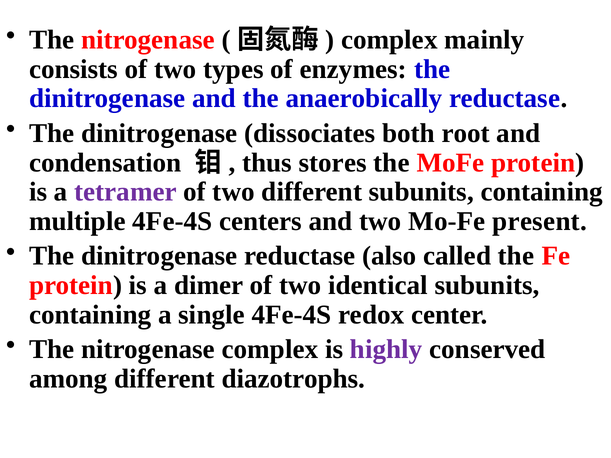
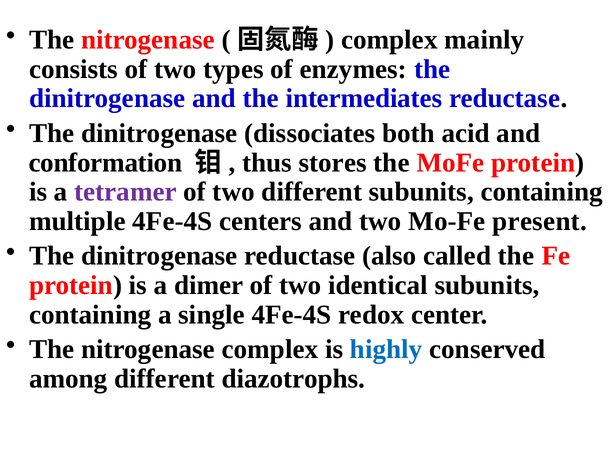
anaerobically: anaerobically -> intermediates (364, 99)
root: root -> acid (466, 133)
condensation: condensation -> conformation (105, 163)
highly colour: purple -> blue (386, 350)
